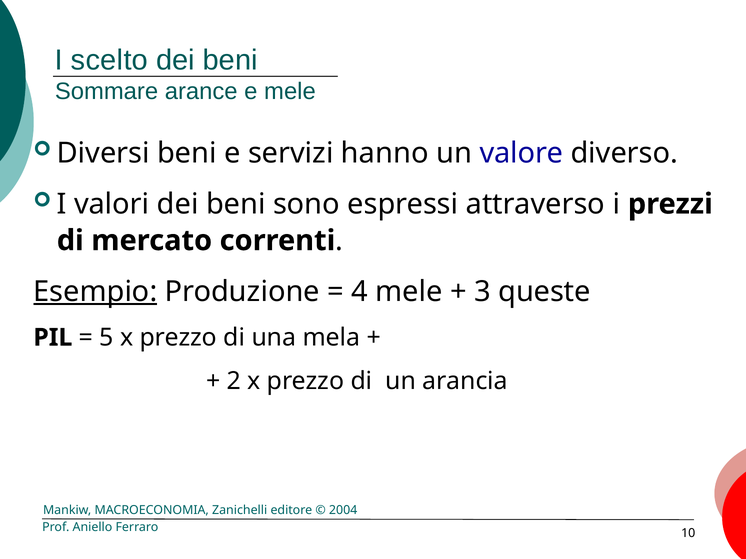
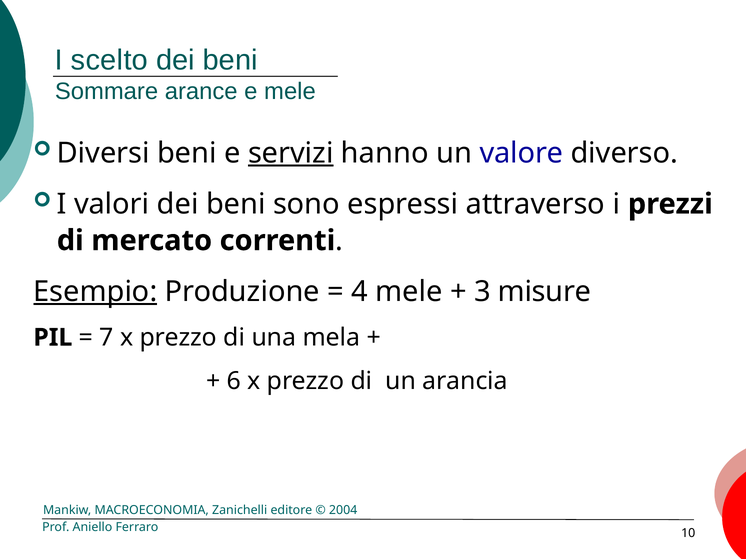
servizi underline: none -> present (291, 153)
queste: queste -> misure (544, 292)
5: 5 -> 7 (107, 338)
2: 2 -> 6 (234, 382)
